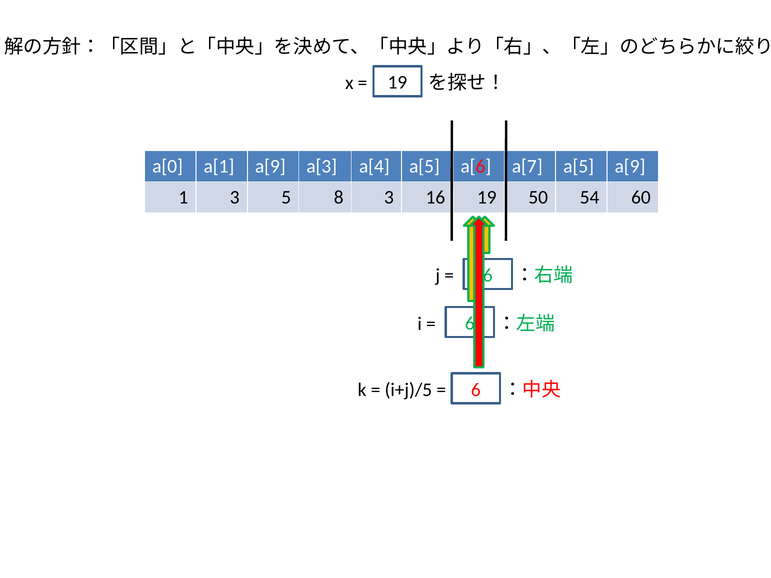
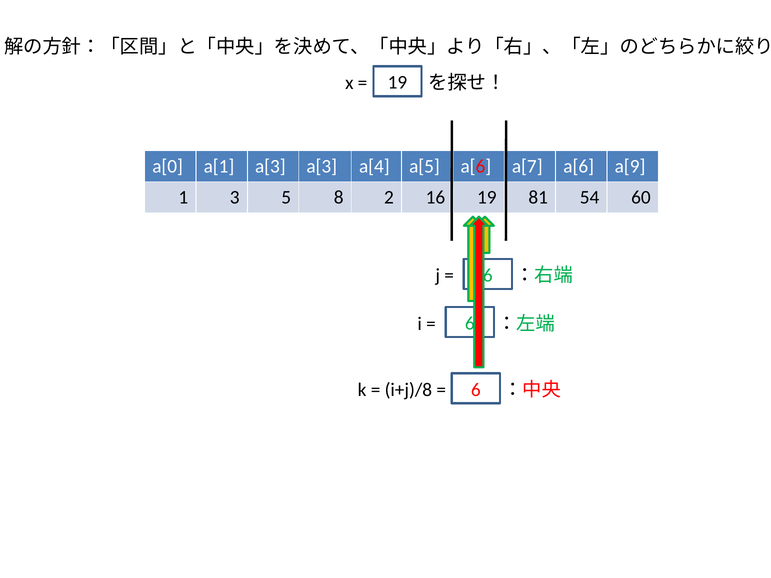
a[1 a[9: a[9 -> a[3 (270, 166)
a[7 a[5: a[5 -> a[6 (579, 166)
8 3: 3 -> 2 (389, 198)
50: 50 -> 81 (538, 198)
i+j)/5: i+j)/5 -> i+j)/8 (408, 390)
